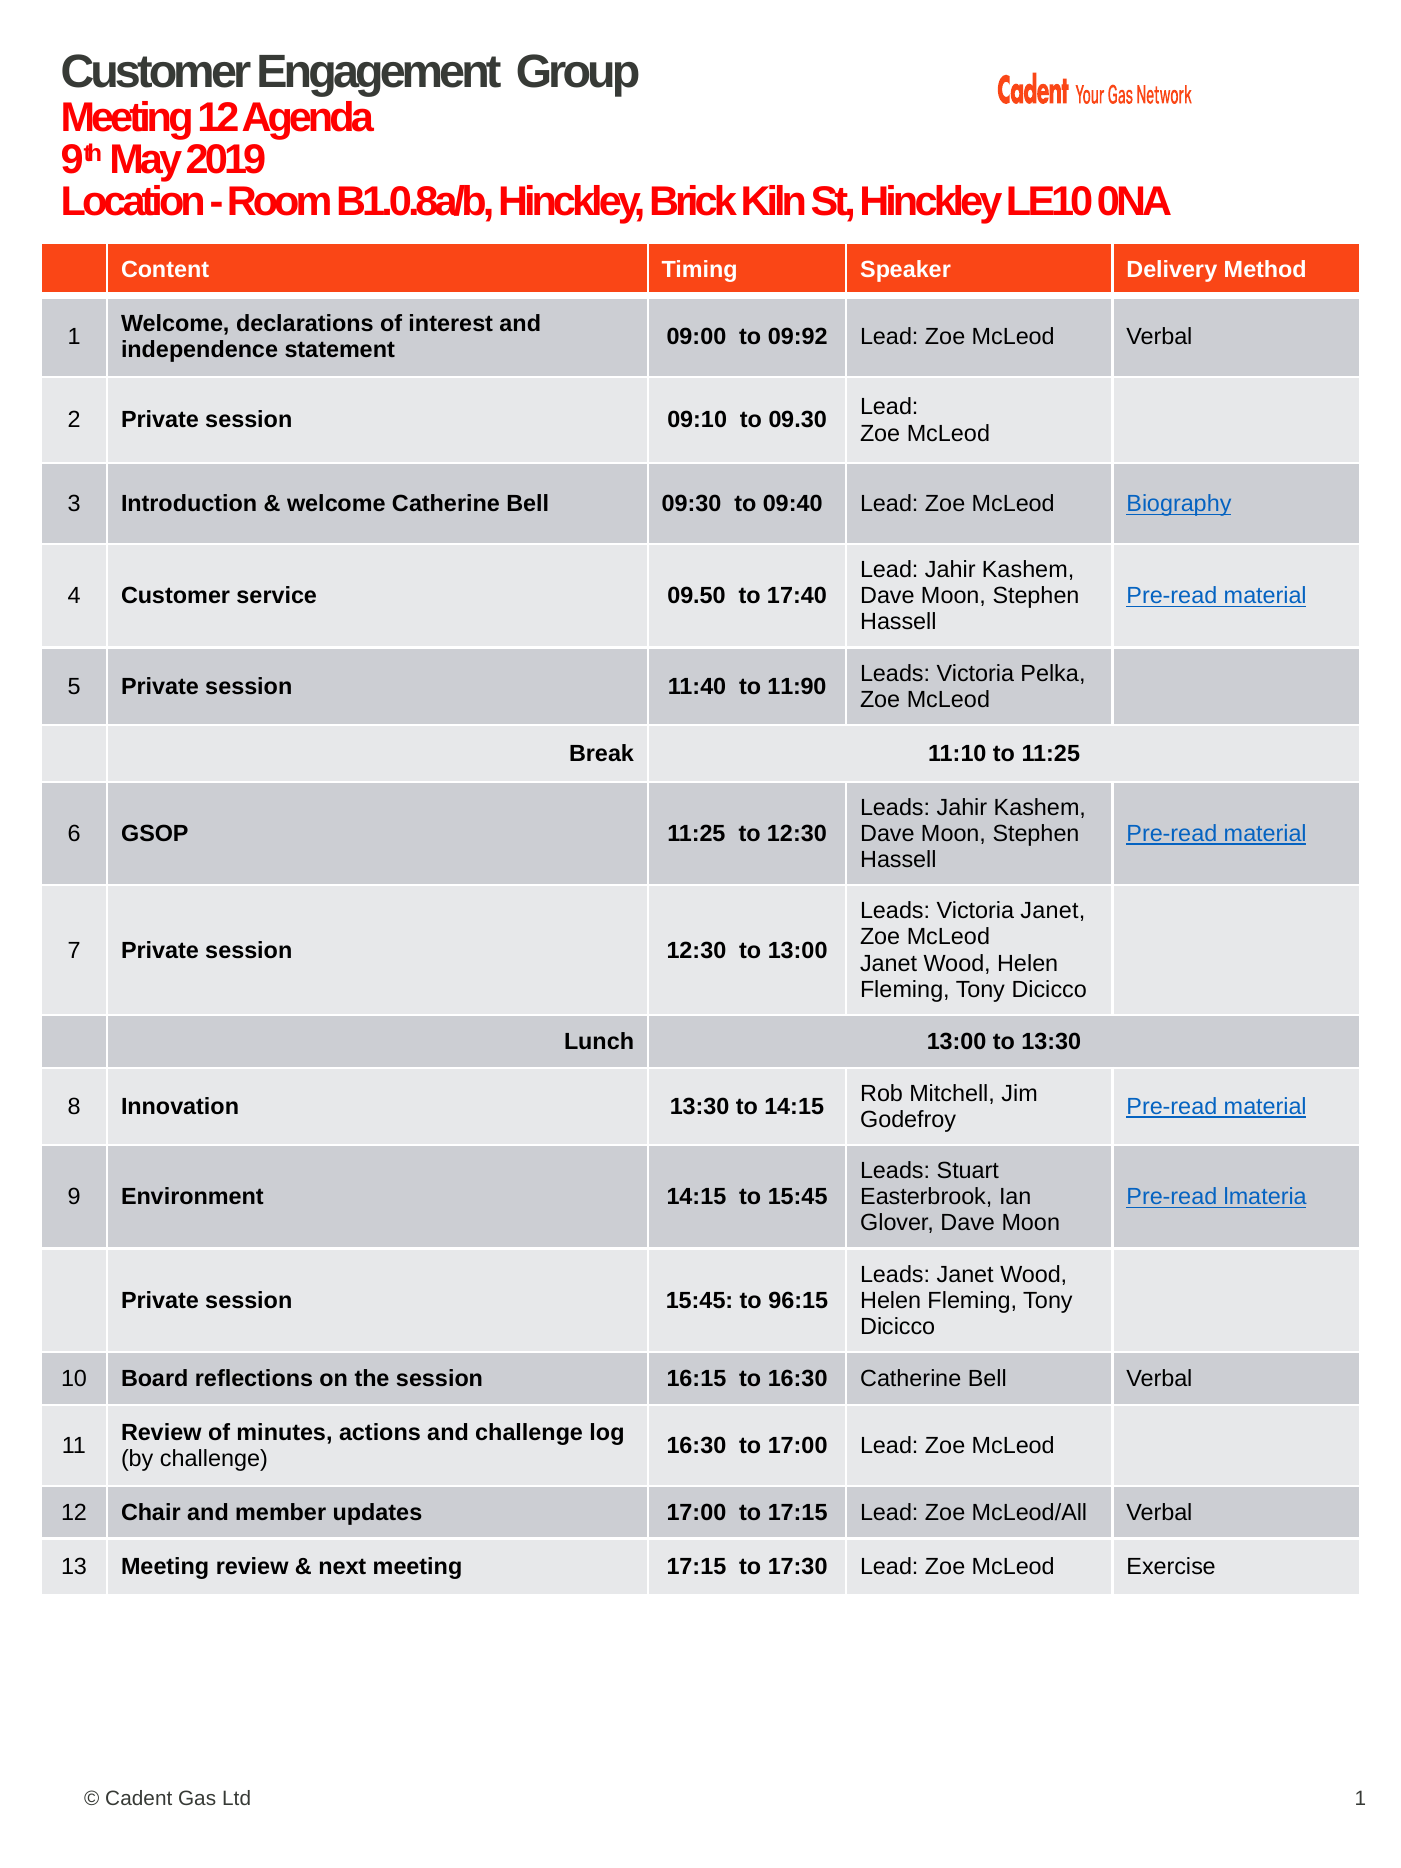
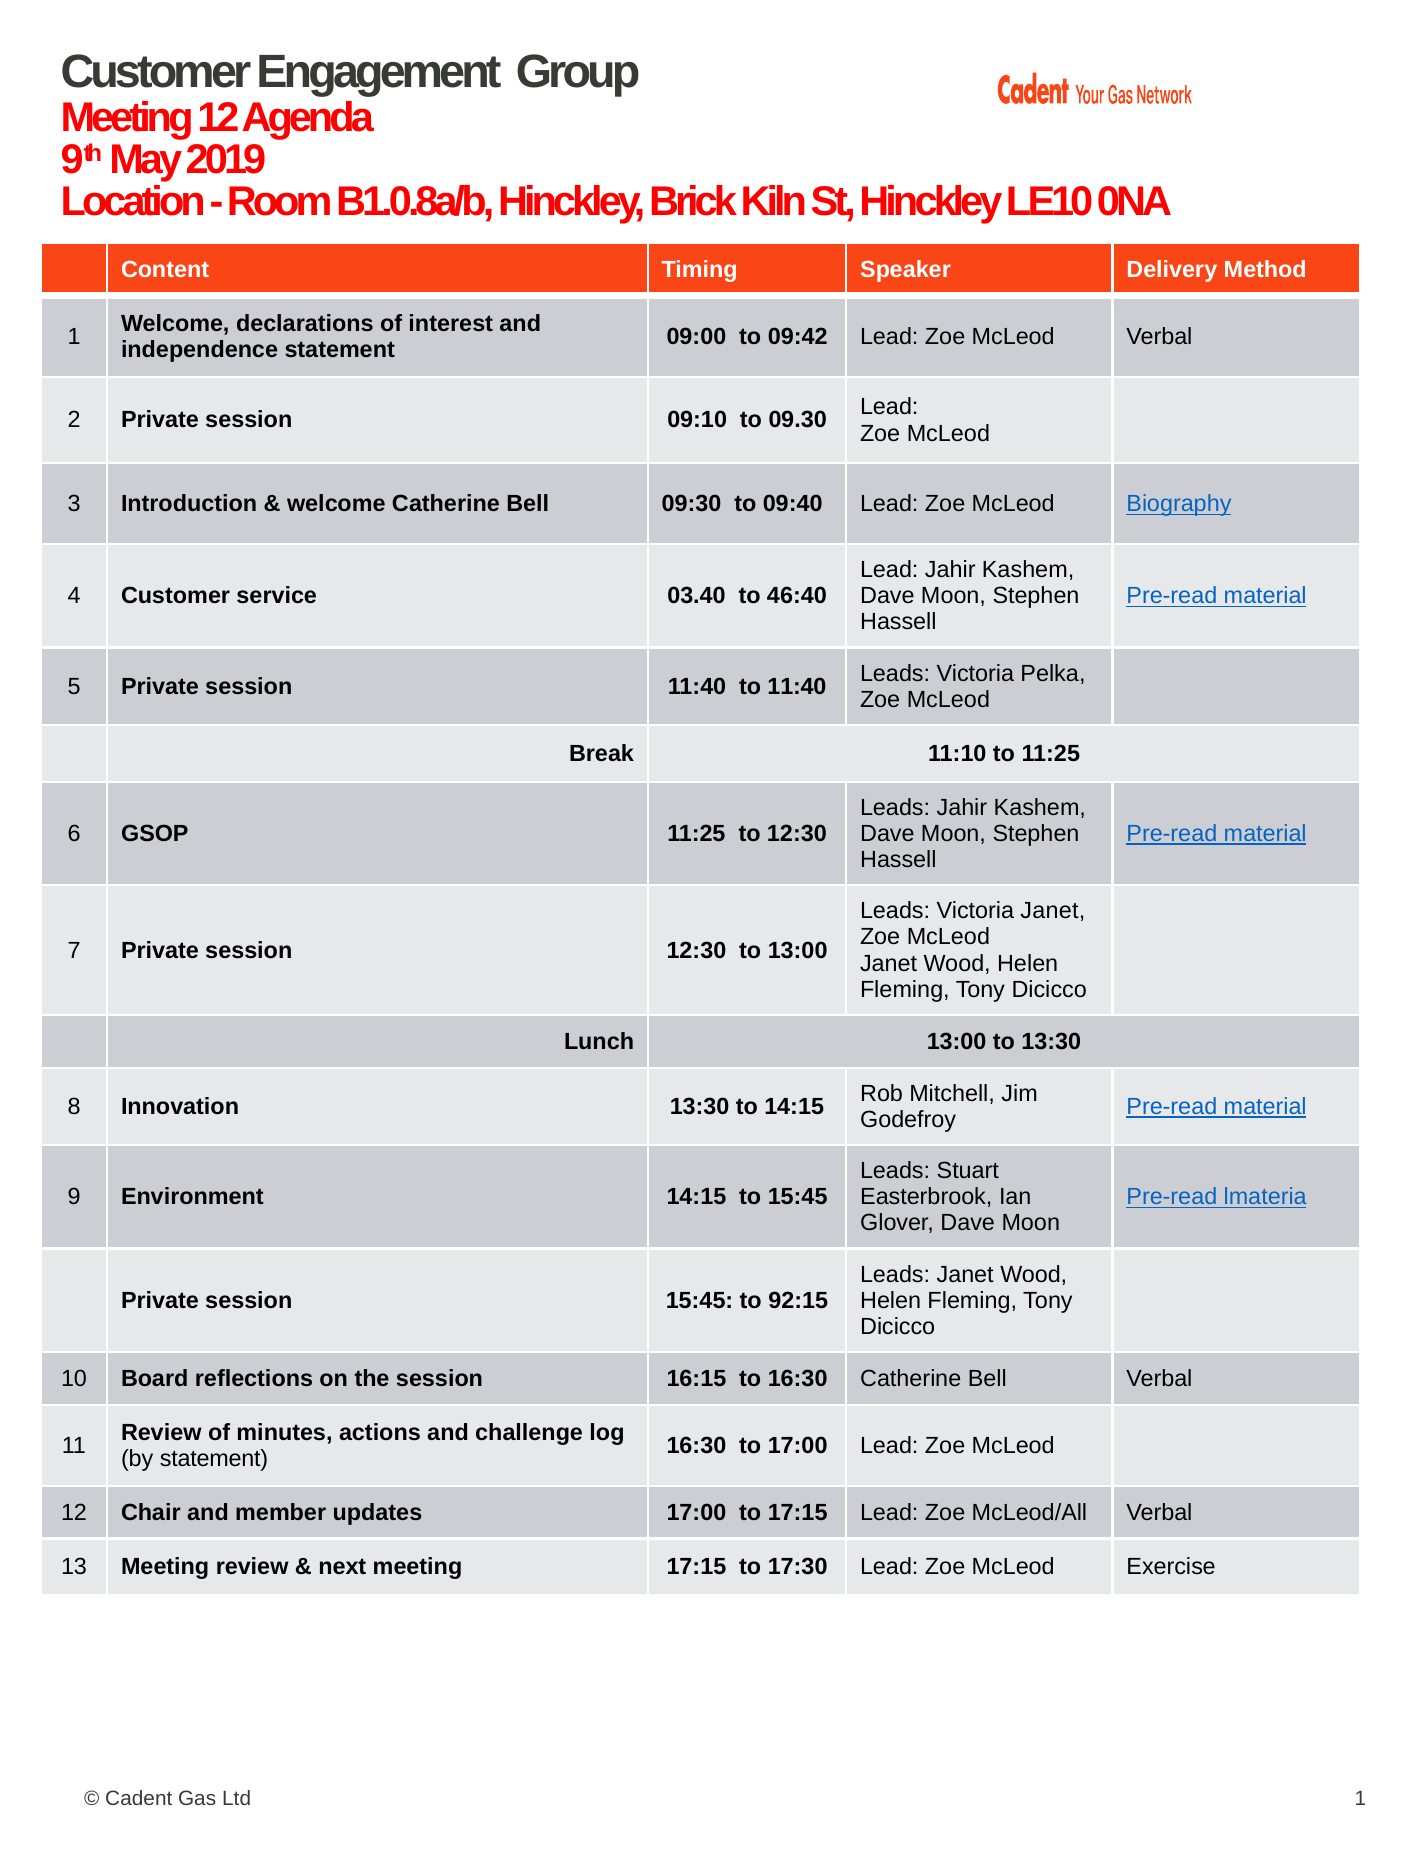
09:92: 09:92 -> 09:42 (798, 337)
09.50: 09.50 -> 03.40 (696, 596)
17:40: 17:40 -> 46:40 (797, 596)
to 11:90: 11:90 -> 11:40 (797, 686)
96:15: 96:15 -> 92:15 (798, 1301)
by challenge: challenge -> statement (214, 1459)
